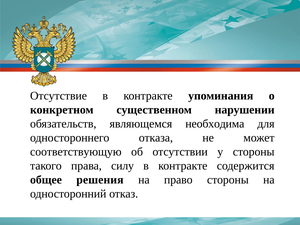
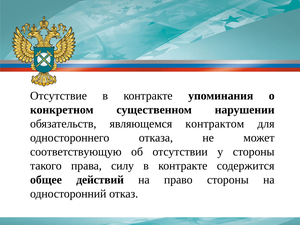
необходима: необходима -> контрактом (215, 124)
решения: решения -> действий (100, 180)
